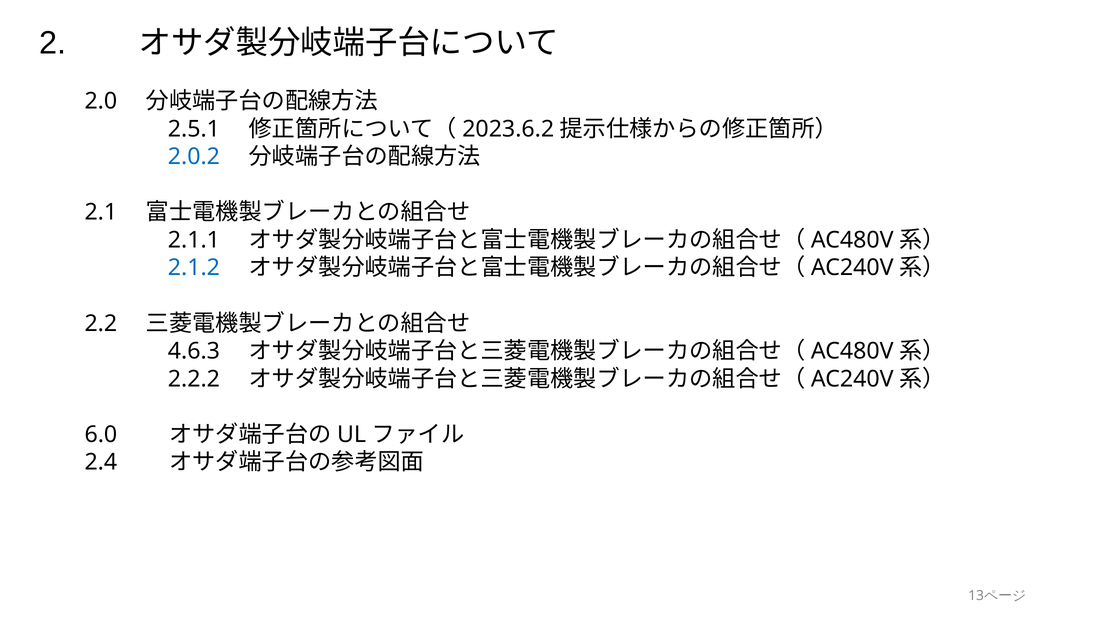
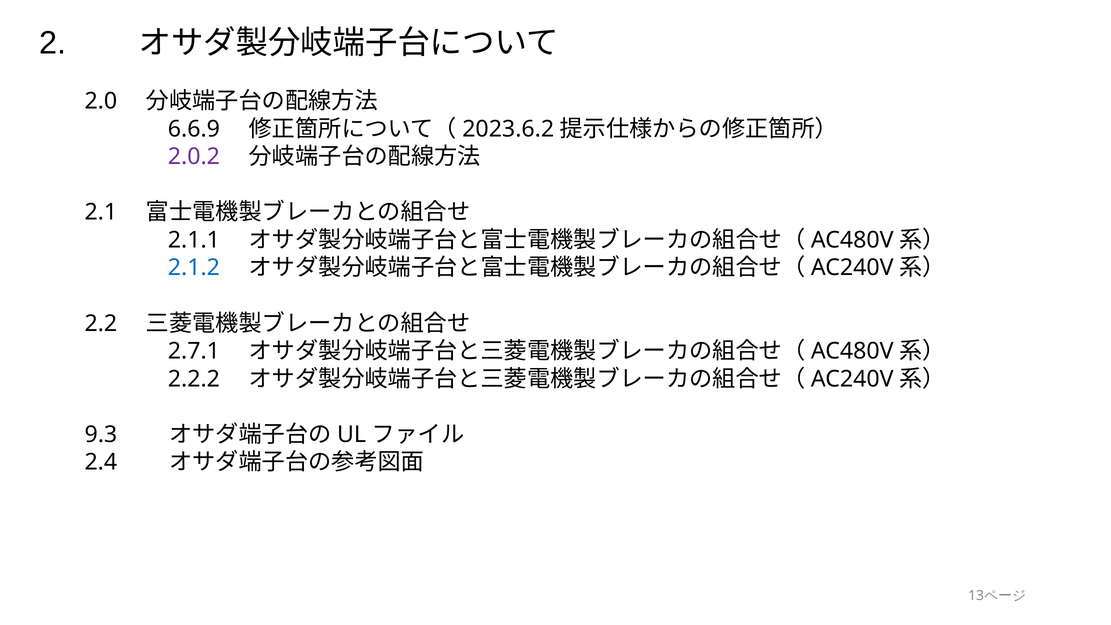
2.5.1: 2.5.1 -> 6.6.9 (194, 129)
2.0.2 colour: blue -> purple (194, 157)
4.6.3: 4.6.3 -> 2.7.1 (194, 351)
6.0: 6.0 -> 9.3 (101, 435)
